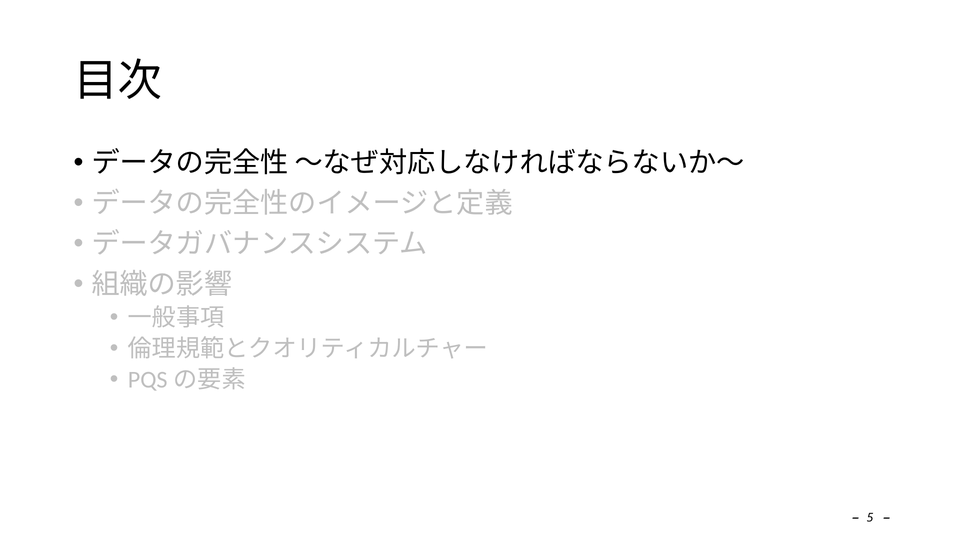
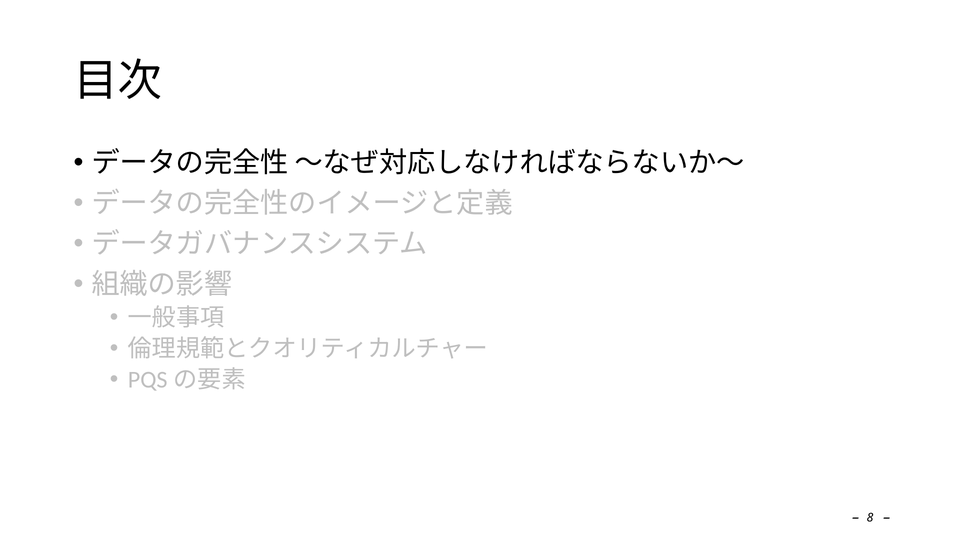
5: 5 -> 8 (870, 517)
